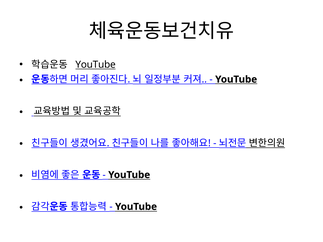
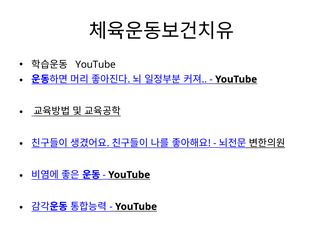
YouTube underline: present -> none (96, 65)
